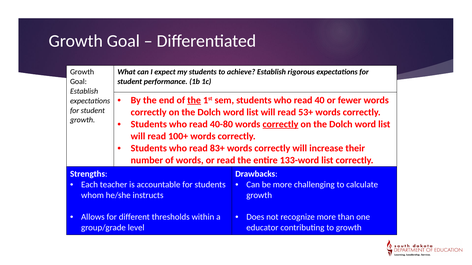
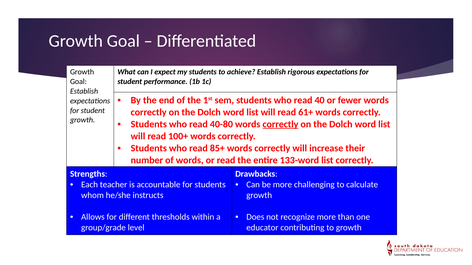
the underline: present -> none (194, 100)
53+: 53+ -> 61+ (306, 112)
83+: 83+ -> 85+ (217, 149)
